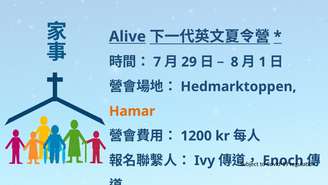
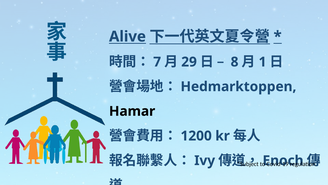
Hamar colour: orange -> black (132, 111)
